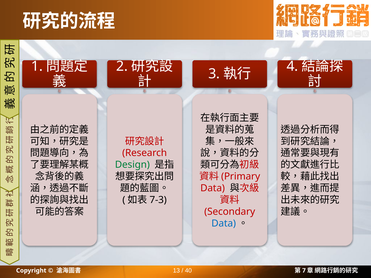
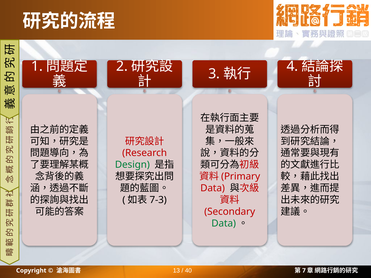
Data colour: blue -> green (224, 224)
